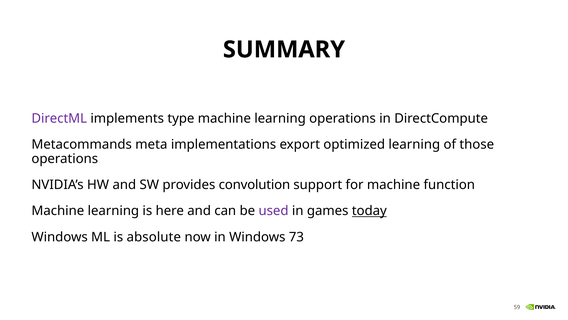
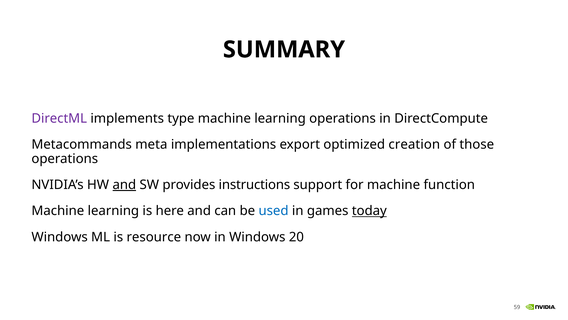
optimized learning: learning -> creation (414, 144)
and underline: none -> present (124, 185)
convolution: convolution -> instructions (254, 185)
used colour: purple -> blue (274, 211)
absolute: absolute -> resource (154, 237)
73: 73 -> 20 (296, 237)
